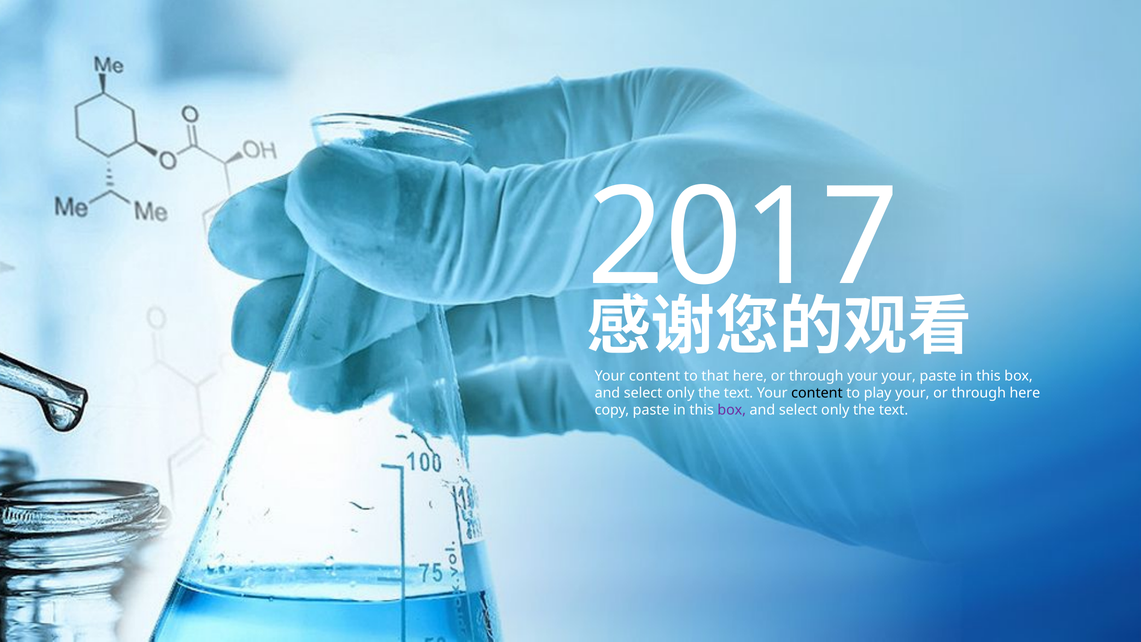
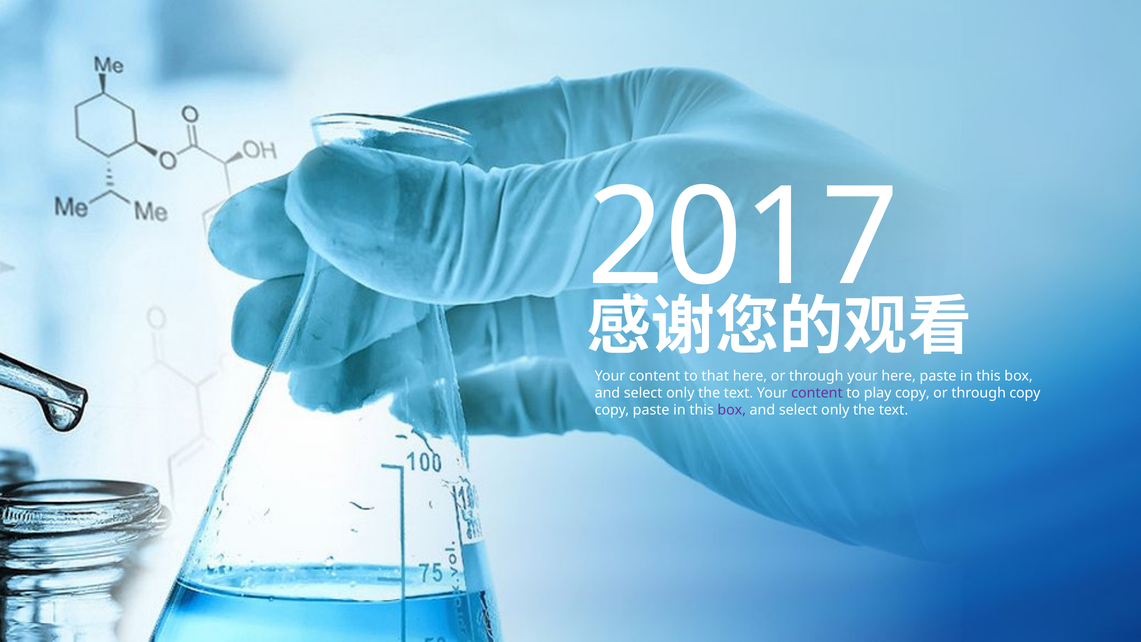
your your: your -> here (899, 376)
content colour: black -> purple (817, 393)
play your: your -> copy (912, 393)
through here: here -> copy (1025, 393)
